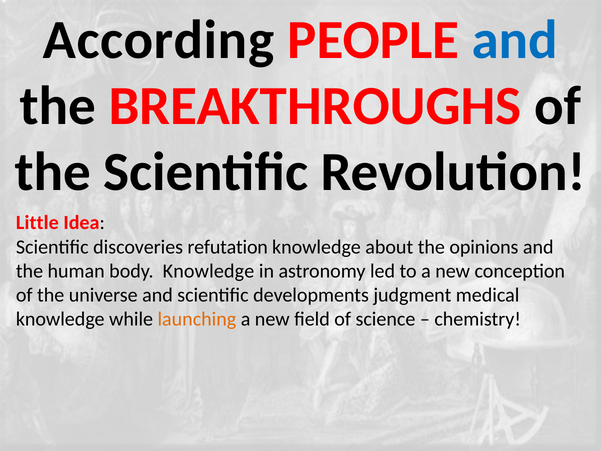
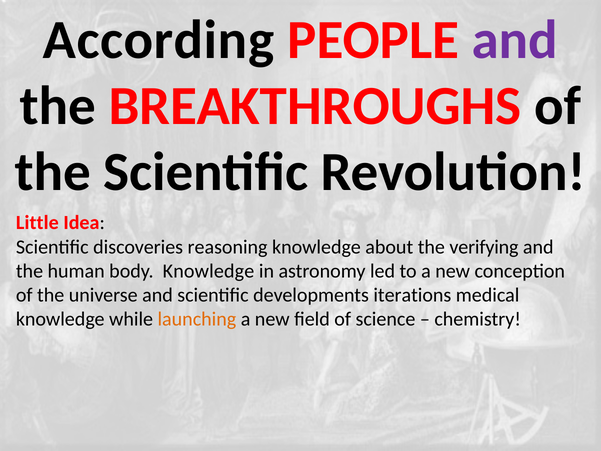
and colour: blue -> purple (515, 40)
refutation: refutation -> reasoning (228, 247)
opinions: opinions -> verifying (484, 247)
judgment: judgment -> iterations (412, 295)
